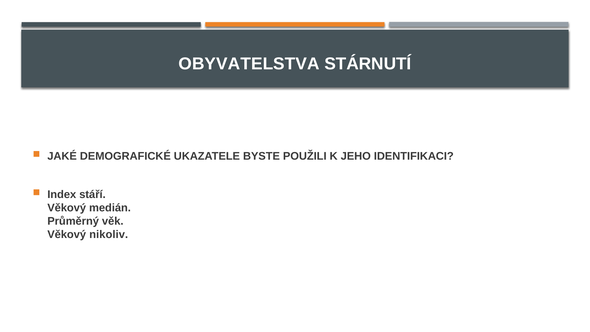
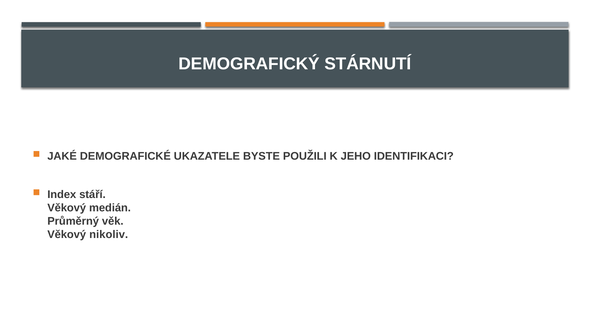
OBYVATELSTVA: OBYVATELSTVA -> DEMOGRAFICKÝ (249, 64)
